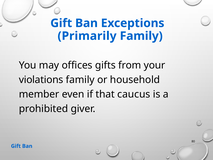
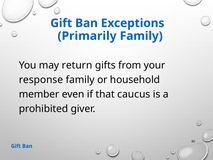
offices: offices -> return (77, 65)
violations: violations -> response (41, 80)
